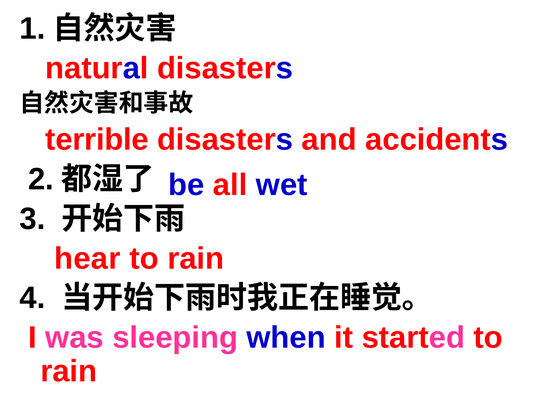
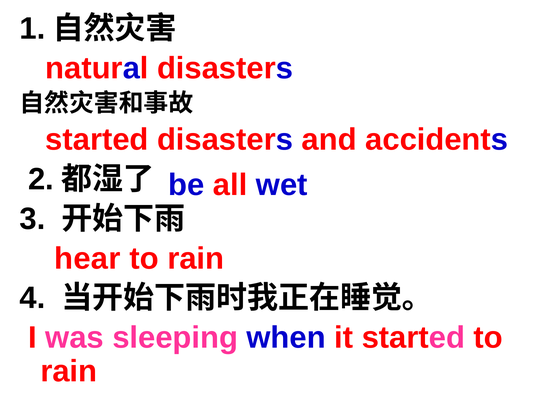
terrible: terrible -> started (97, 140)
